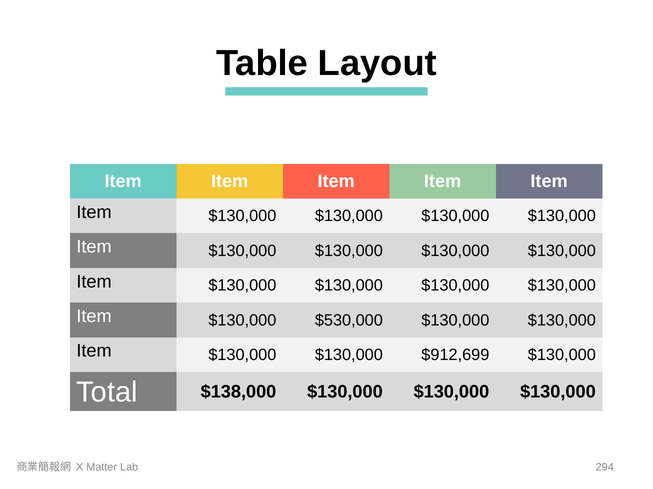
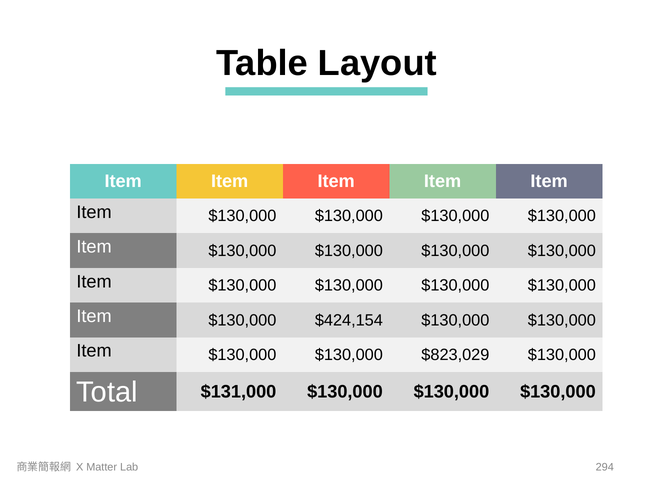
$530,000: $530,000 -> $424,154 (349, 321)
$912,699: $912,699 -> $823,029 (455, 355)
$138,000: $138,000 -> $131,000 (239, 392)
